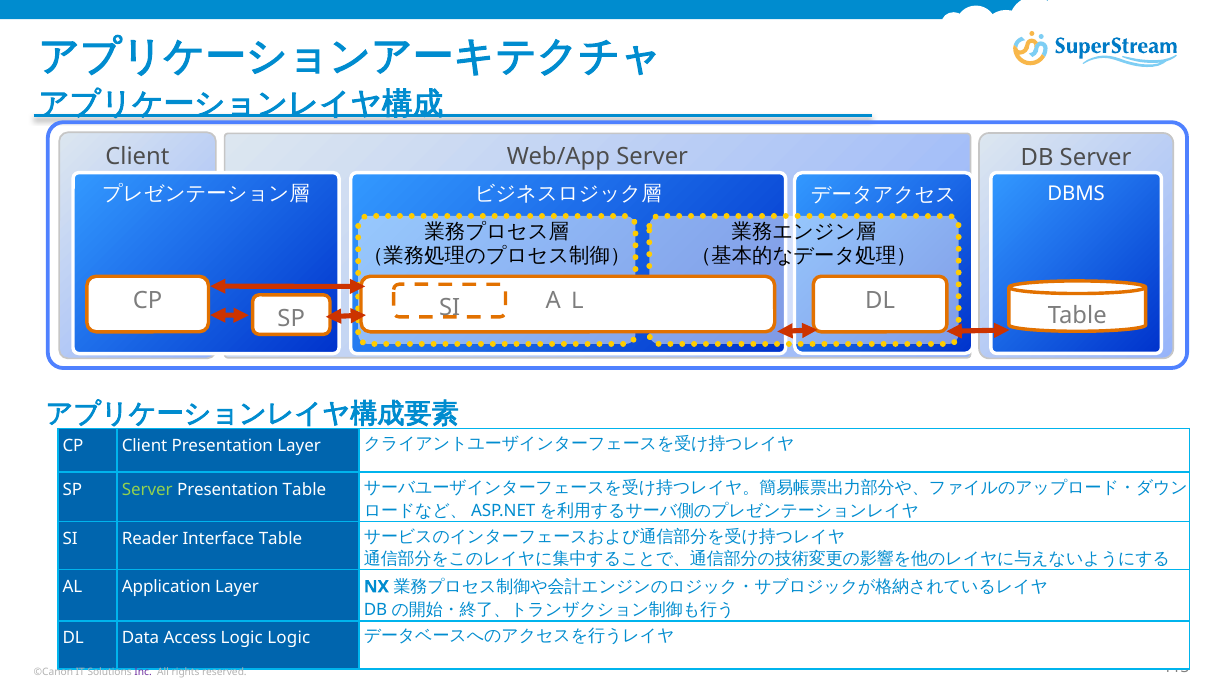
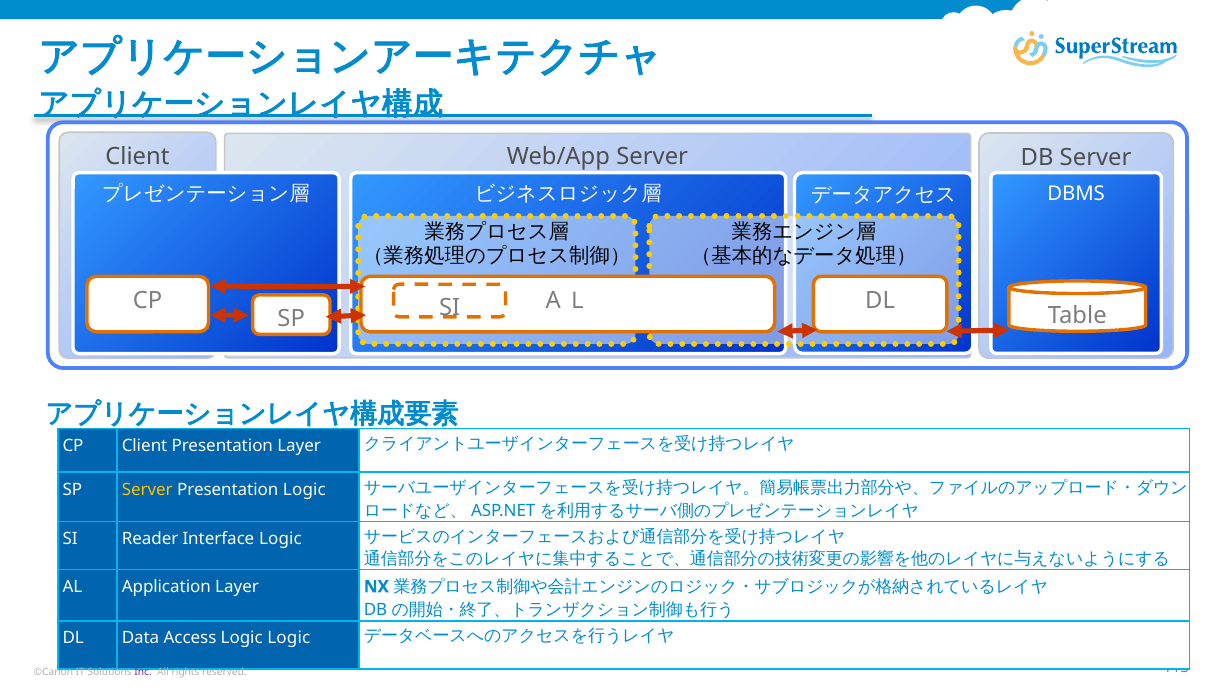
Server colour: light green -> yellow (147, 489)
Presentation Table: Table -> Logic (304, 489)
Interface Table: Table -> Logic (280, 539)
